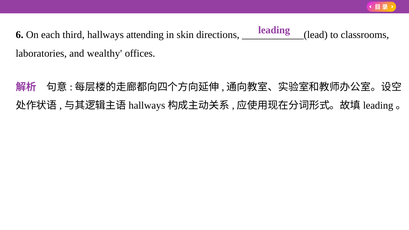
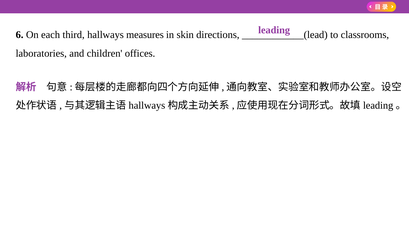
attending: attending -> measures (145, 35)
wealthy: wealthy -> children (105, 53)
